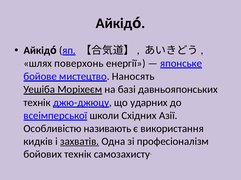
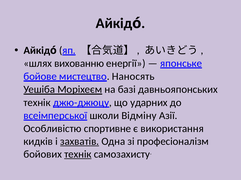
поверхонь: поверхонь -> вихованню (79, 64)
Східних: Східних -> Відміну (139, 116)
називають: називають -> спортивне (107, 129)
технік underline: none -> present (78, 155)
